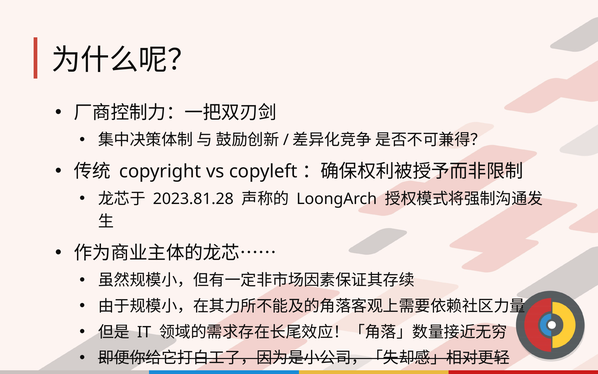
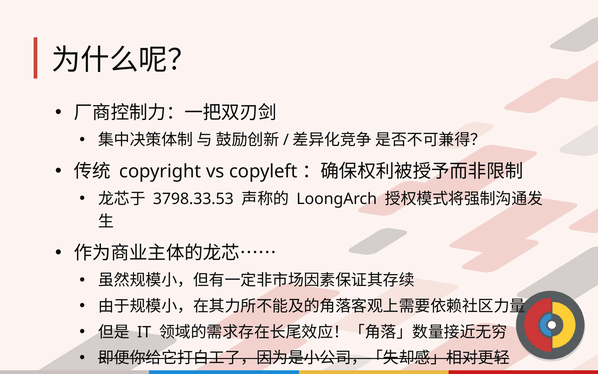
2023.81.28: 2023.81.28 -> 3798.33.53 (193, 199)
